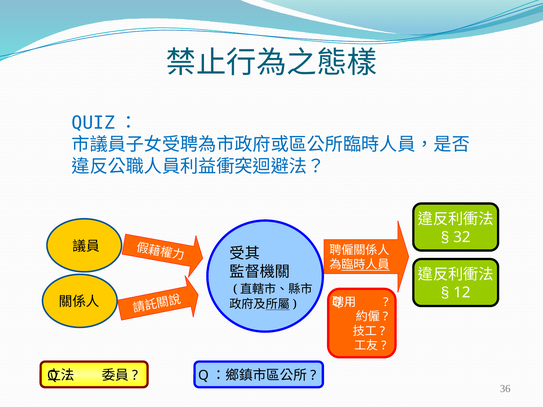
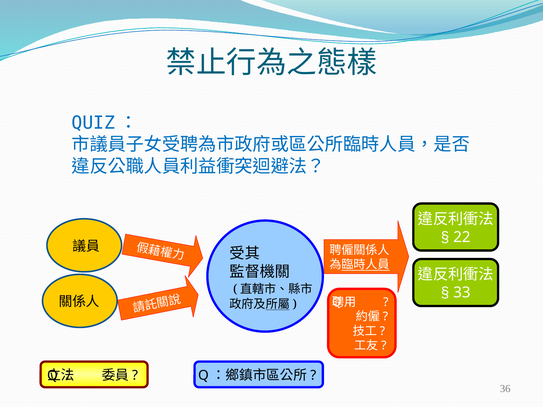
32: 32 -> 22 (462, 237)
12: 12 -> 33 (462, 293)
